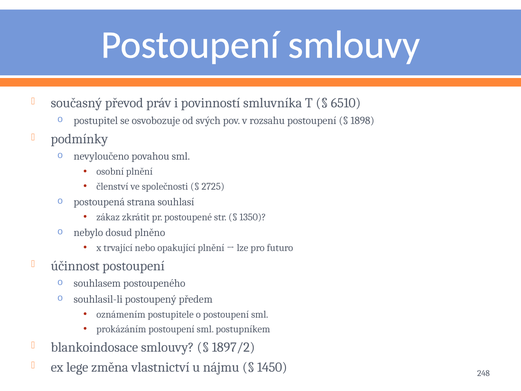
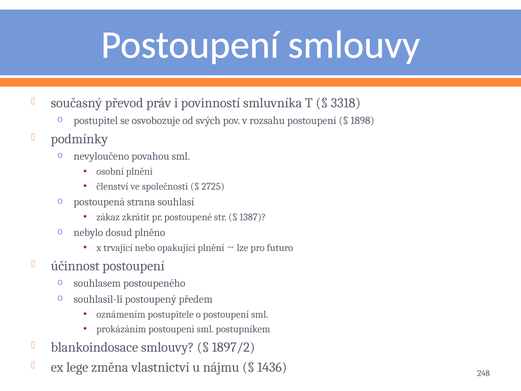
6510: 6510 -> 3318 (346, 103)
1350: 1350 -> 1387 (253, 217)
1450: 1450 -> 1436 (272, 367)
